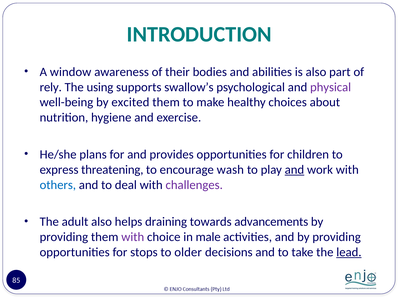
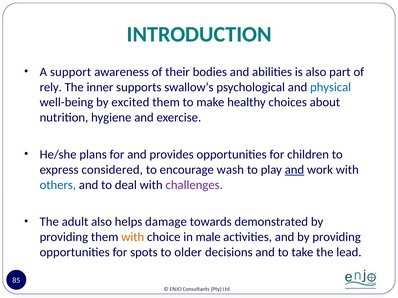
window: window -> support (71, 72)
using: using -> inner (100, 87)
physical colour: purple -> blue (331, 87)
threatening: threatening -> considered (112, 170)
draining: draining -> damage (166, 222)
advancements: advancements -> demonstrated (271, 222)
with colour: purple -> orange (133, 237)
stops: stops -> spots (144, 253)
lead underline: present -> none (349, 253)
